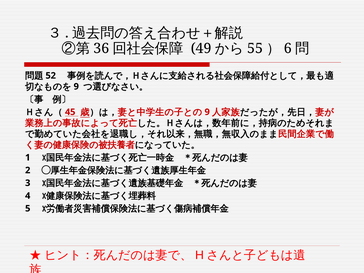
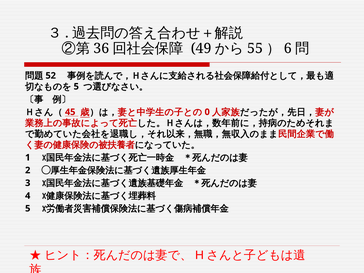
9: 9 -> 5 (76, 87)
9: 9 -> 0 (207, 112)
